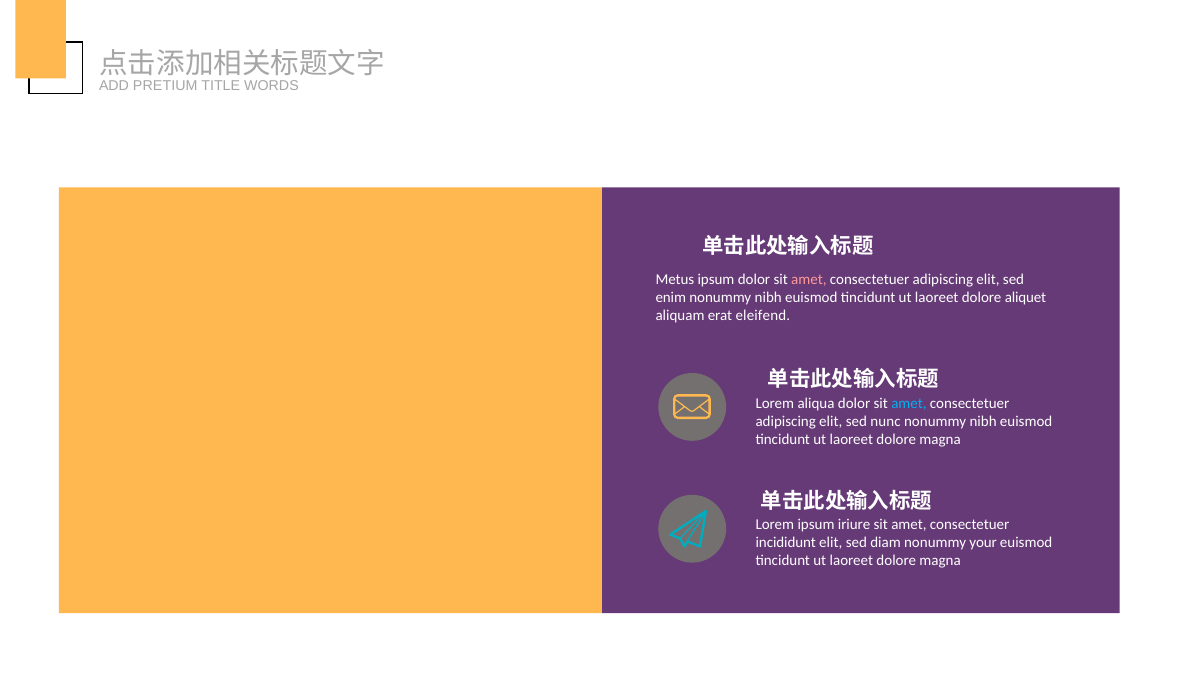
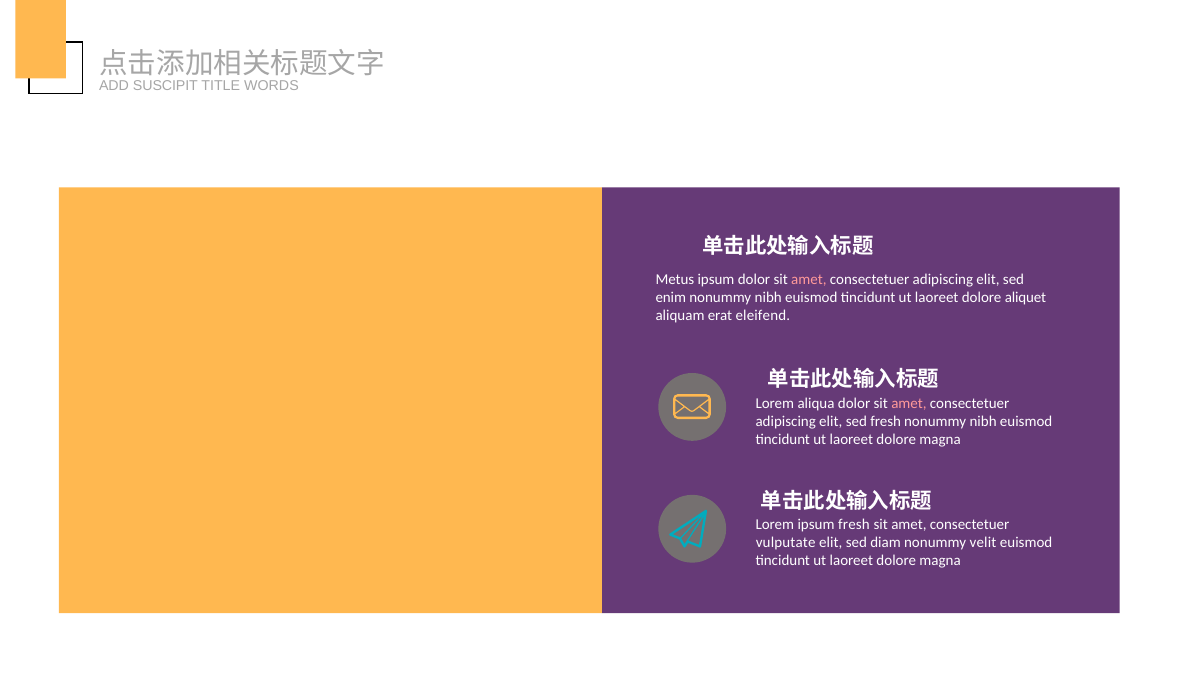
PRETIUM: PRETIUM -> SUSCIPIT (165, 86)
amet colour: light blue -> pink (909, 403)
sed nunc: nunc -> fresh (886, 421)
ipsum iriure: iriure -> fresh (854, 525)
incididunt: incididunt -> vulputate (786, 543)
your: your -> velit (983, 543)
